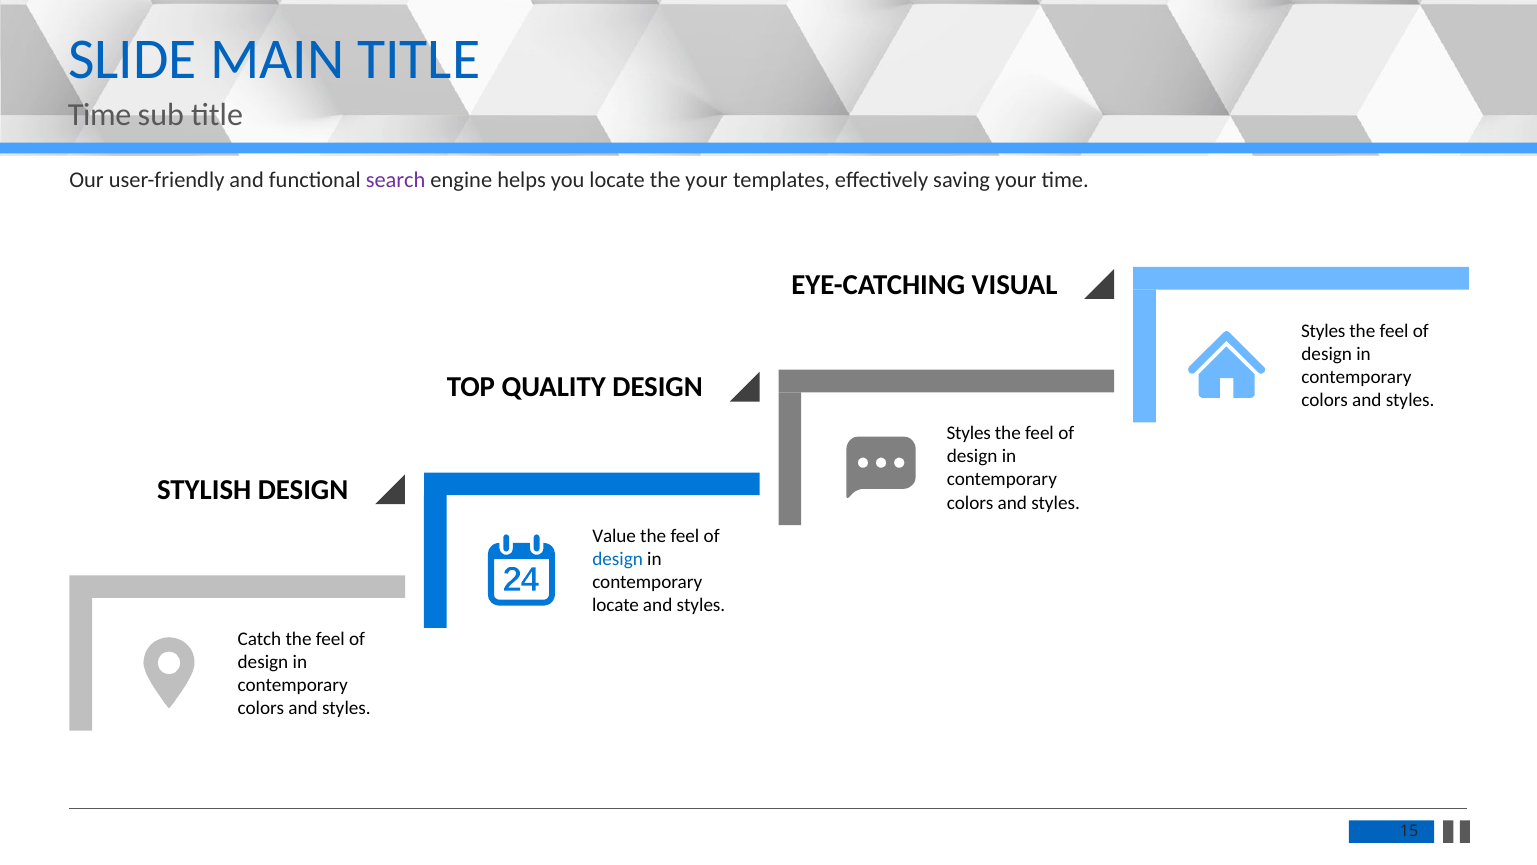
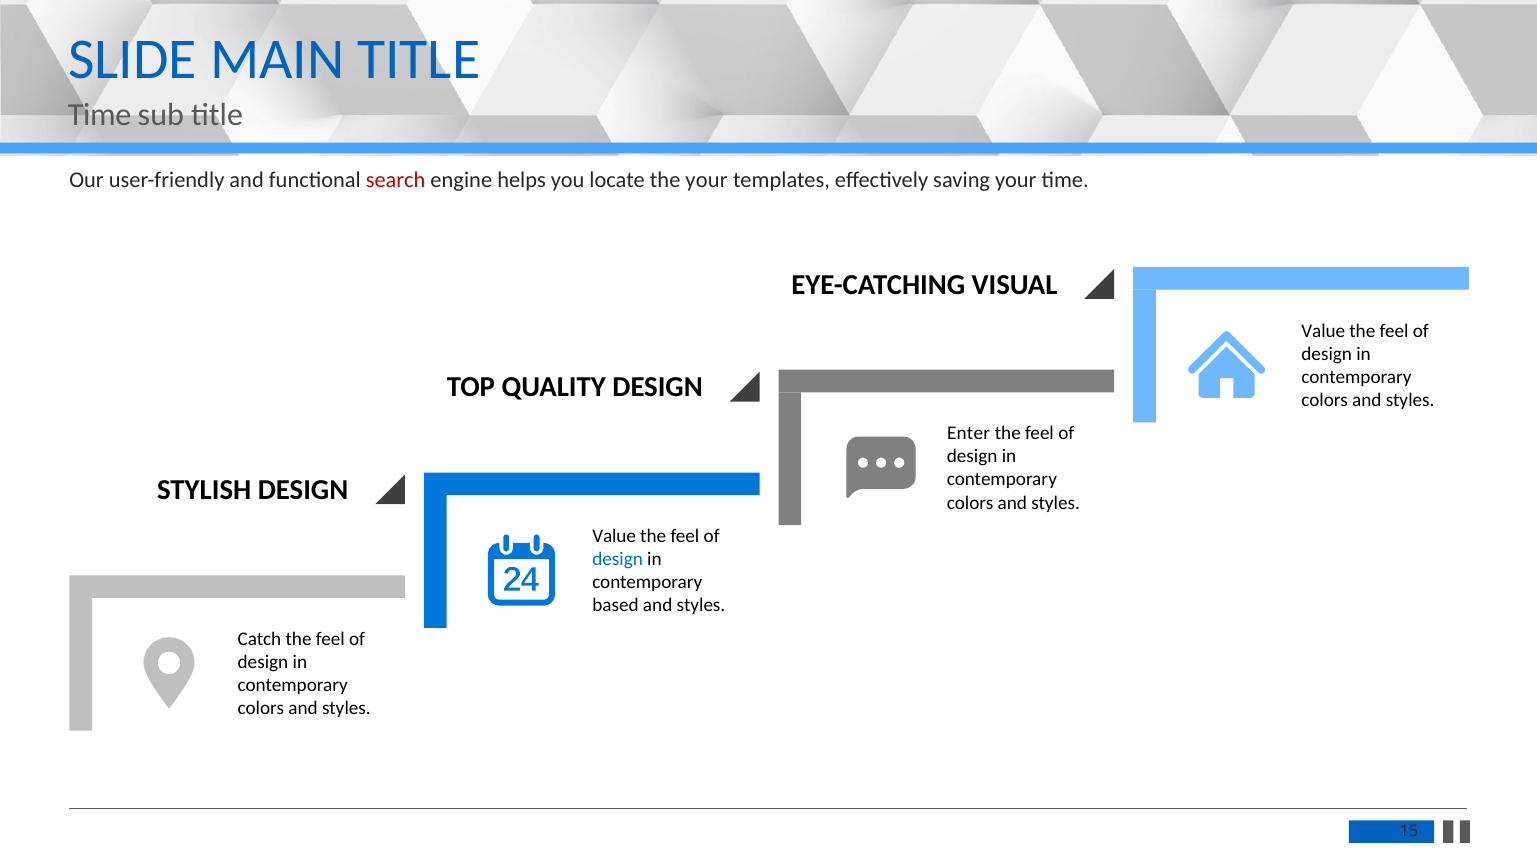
search colour: purple -> red (396, 180)
Styles: Styles -> Value (1323, 331)
Styles: Styles -> Enter (969, 433)
locate: locate -> based (616, 605)
